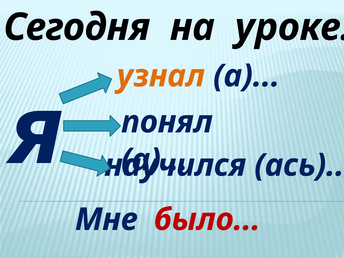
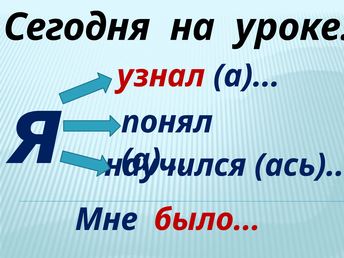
узнал colour: orange -> red (161, 76)
